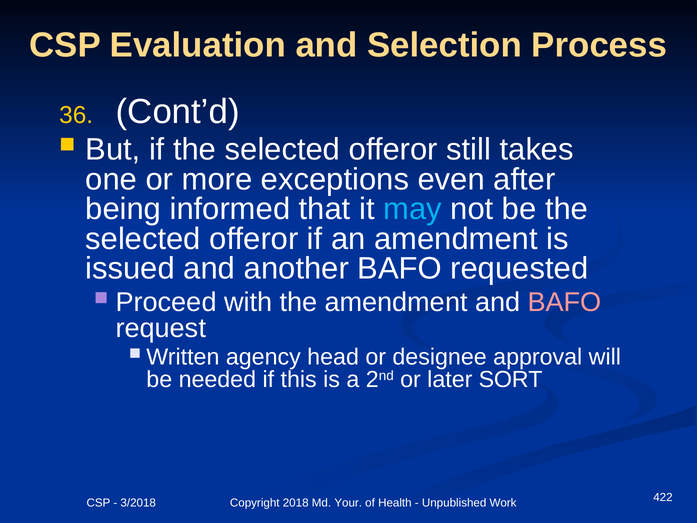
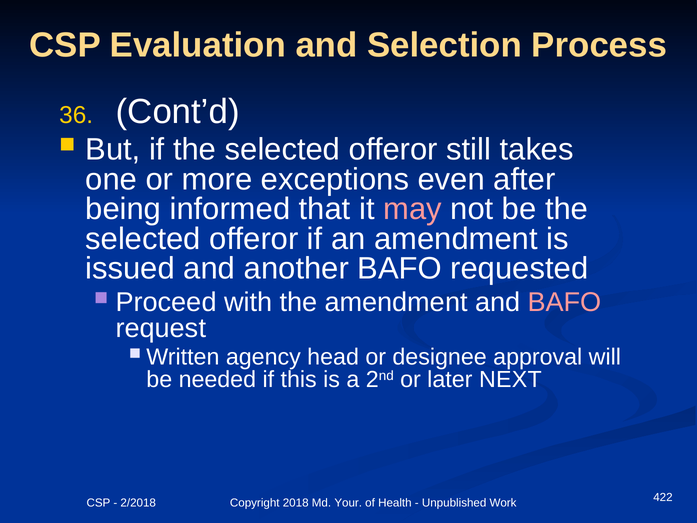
may colour: light blue -> pink (412, 209)
SORT: SORT -> NEXT (510, 379)
3/2018: 3/2018 -> 2/2018 (138, 503)
